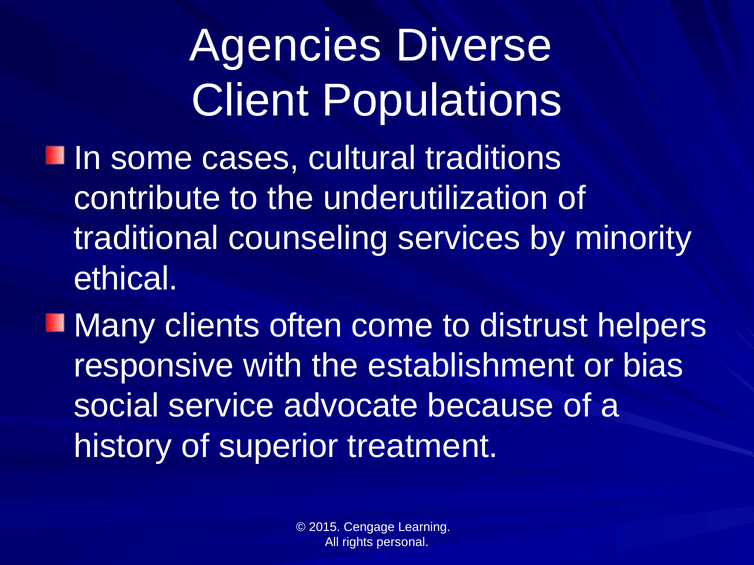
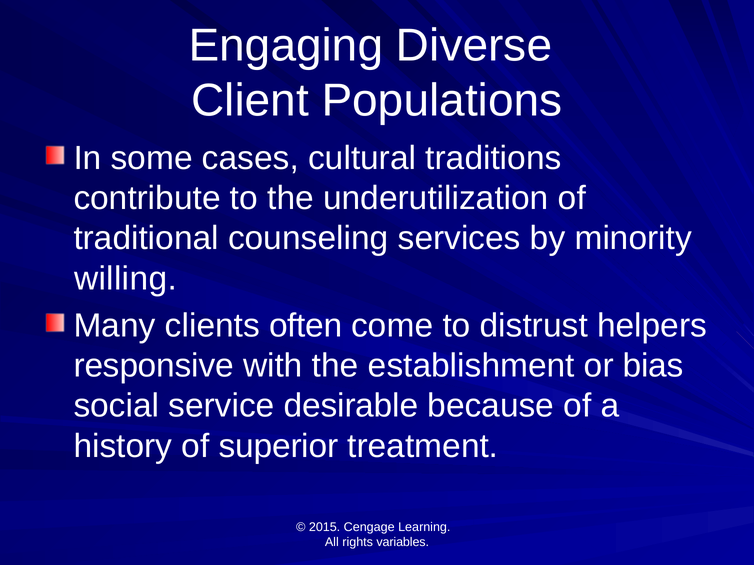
Agencies: Agencies -> Engaging (286, 46)
ethical: ethical -> willing (125, 279)
advocate: advocate -> desirable (351, 406)
personal: personal -> variables (403, 542)
